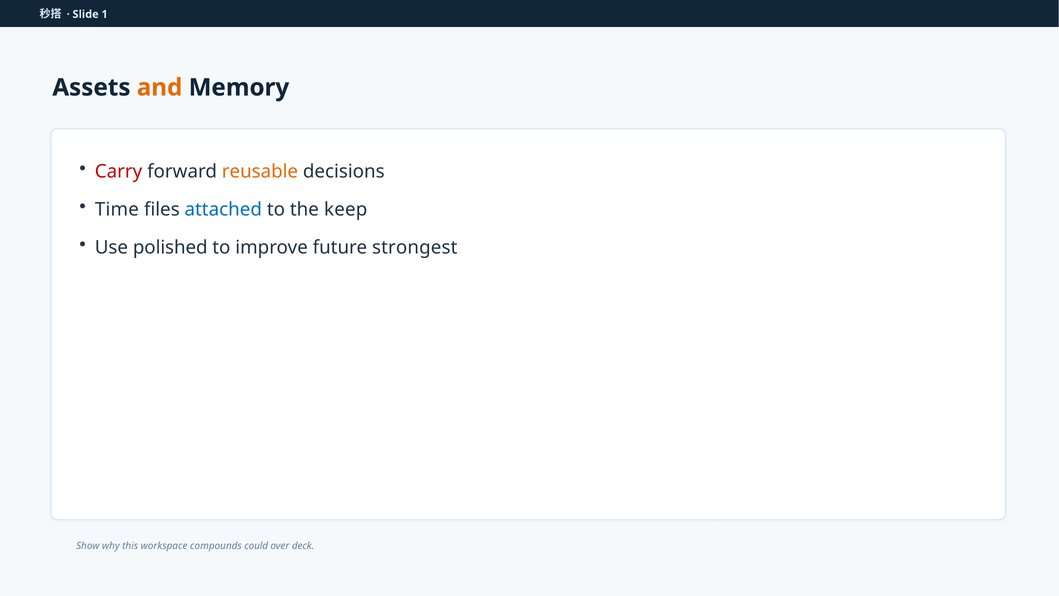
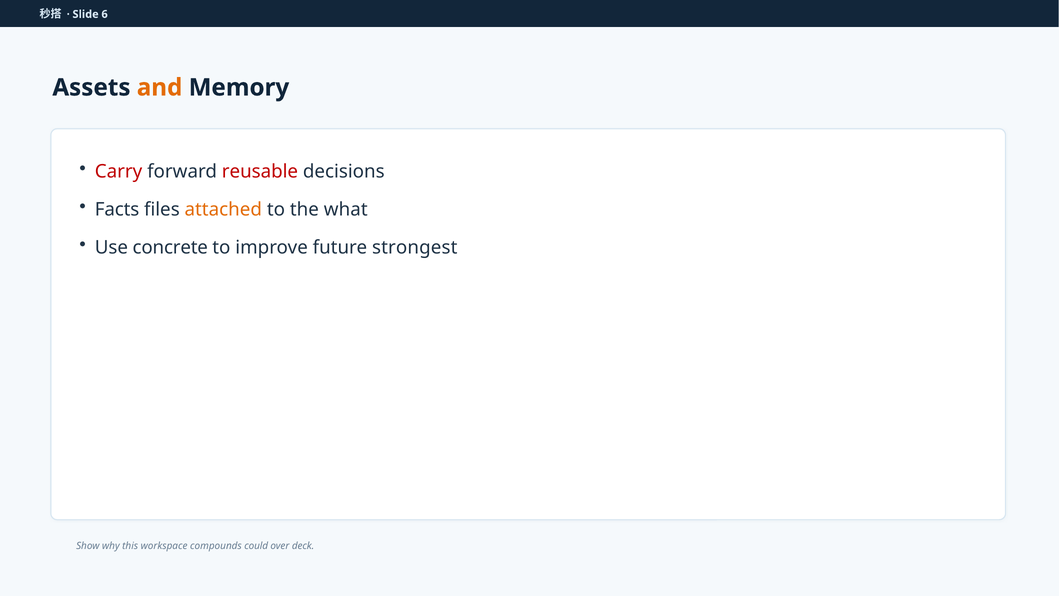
1: 1 -> 6 (105, 14)
reusable colour: orange -> red (260, 171)
Time: Time -> Facts (117, 209)
attached colour: blue -> orange (223, 209)
keep: keep -> what (346, 209)
polished: polished -> concrete (170, 247)
